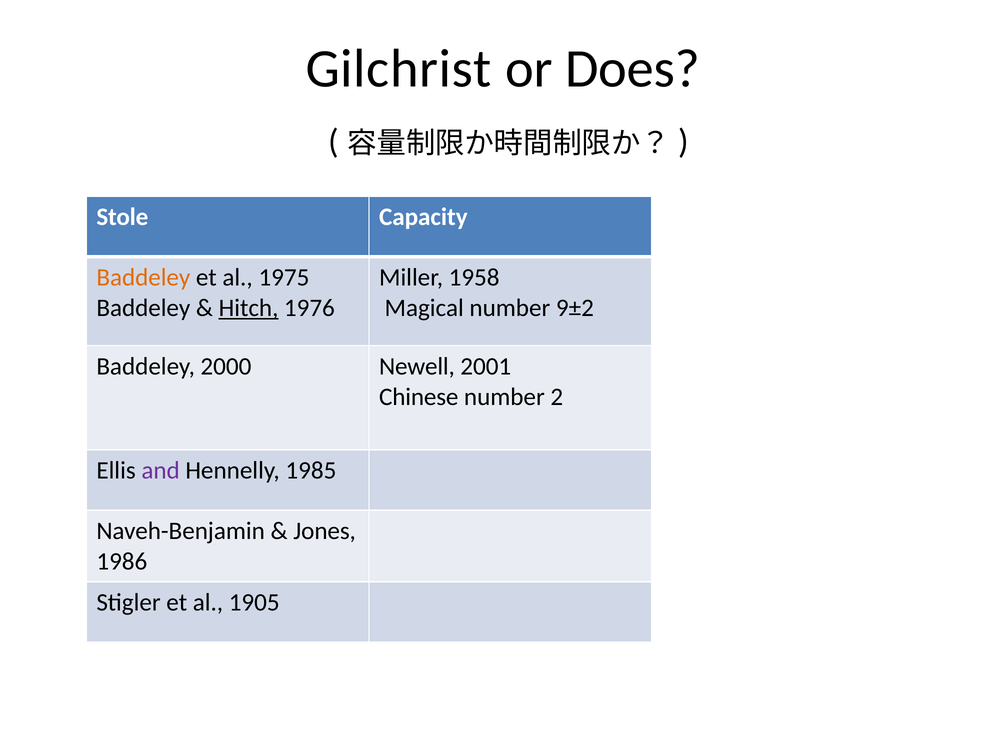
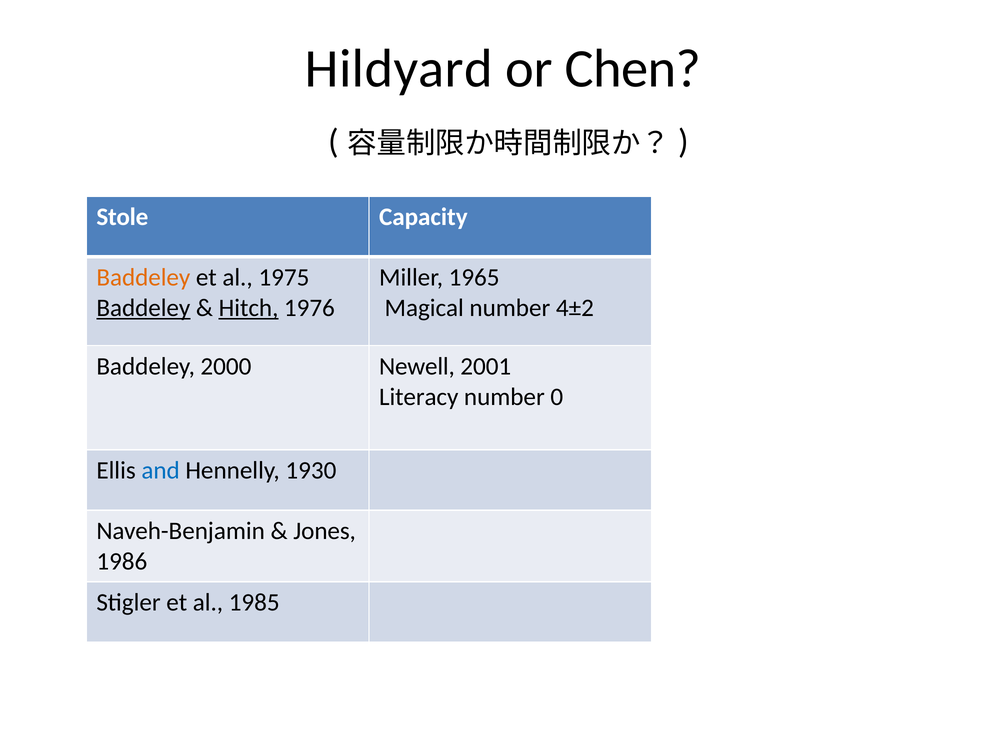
Gilchrist: Gilchrist -> Hildyard (399, 69)
Does: Does -> Chen (633, 69)
1958: 1958 -> 1965 (474, 277)
Baddeley underline: none -> present (143, 308)
9±2: 9±2 -> 4±2 (575, 308)
Chinese: Chinese -> Literacy (419, 397)
2: 2 -> 0 (557, 397)
and colour: purple -> blue (161, 470)
1985: 1985 -> 1930 (311, 470)
1905: 1905 -> 1985 (254, 602)
